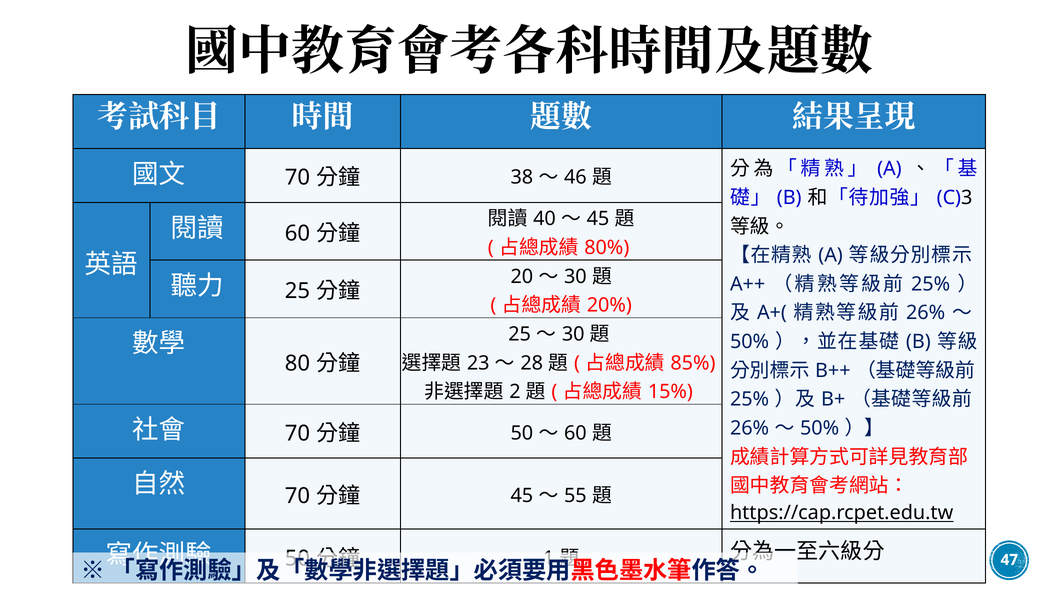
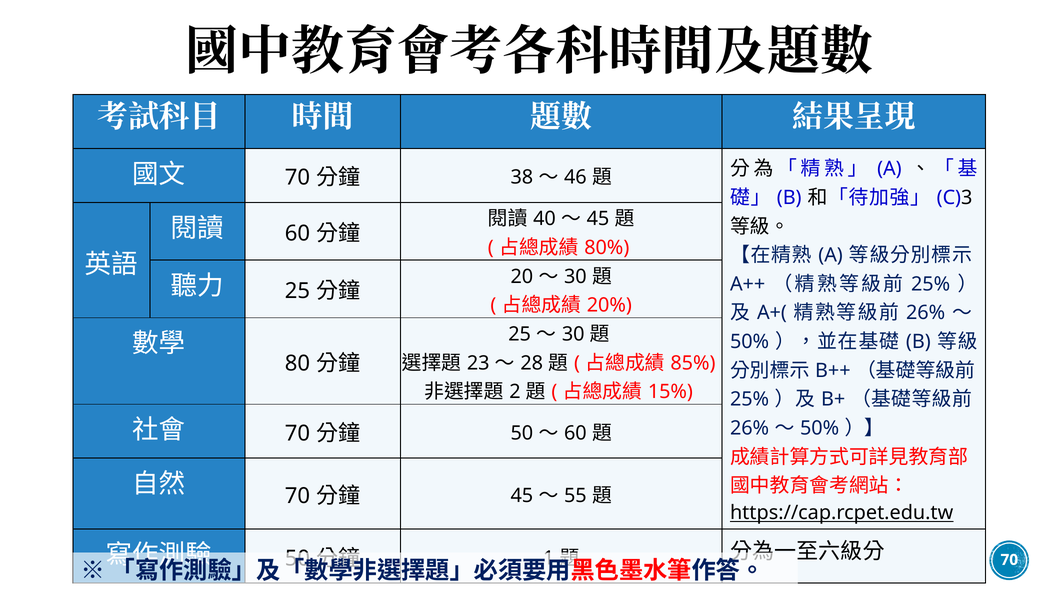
47: 47 -> 70 (1009, 560)
